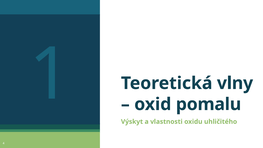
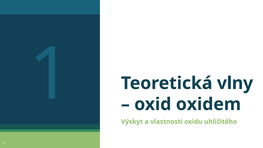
pomalu: pomalu -> oxidem (208, 104)
